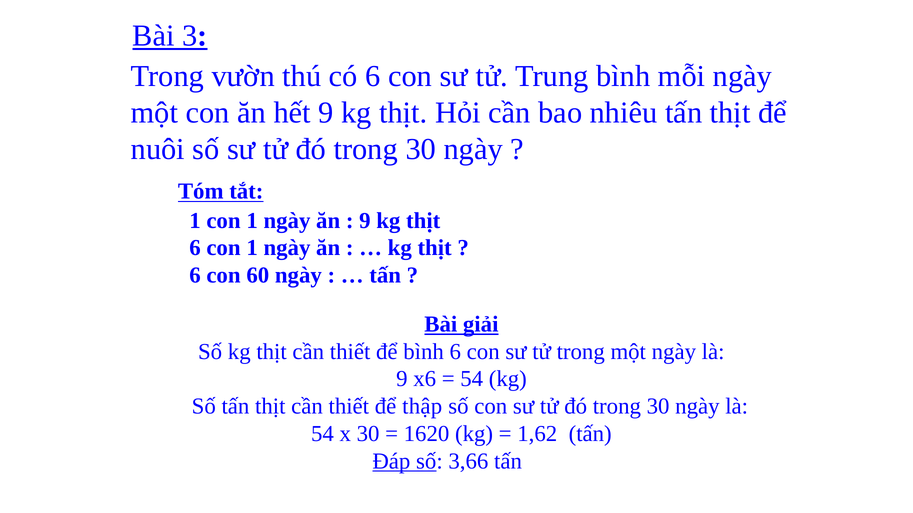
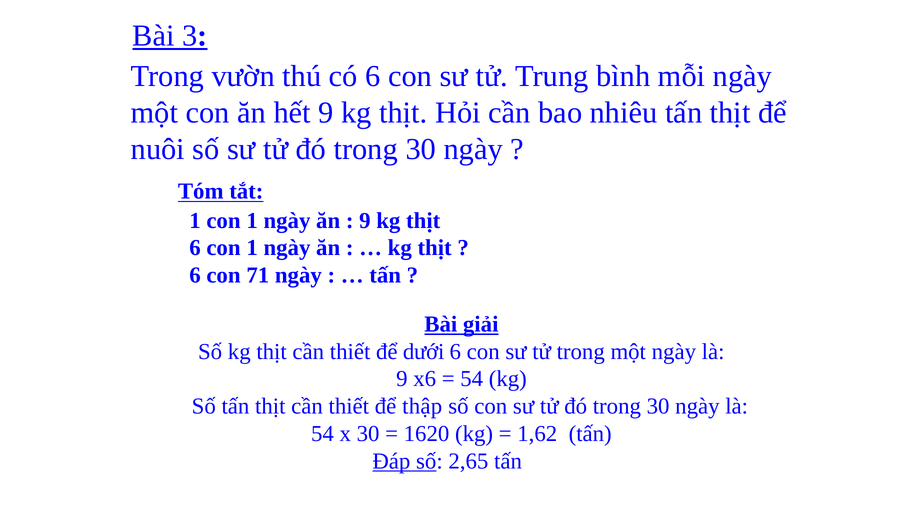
60: 60 -> 71 (258, 276)
để bình: bình -> dưới (424, 352)
3,66: 3,66 -> 2,65 (468, 462)
